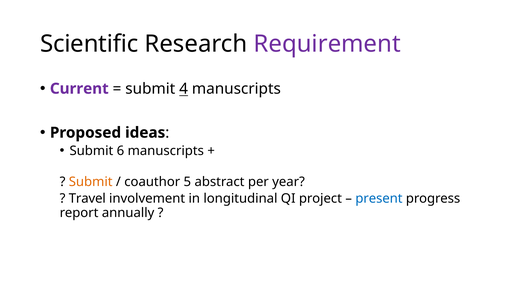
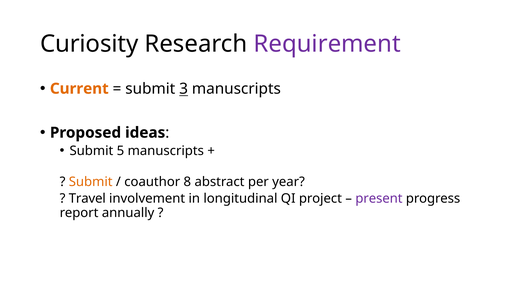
Scientific: Scientific -> Curiosity (89, 44)
Current colour: purple -> orange (79, 89)
4: 4 -> 3 (184, 89)
6: 6 -> 5 (120, 151)
5: 5 -> 8 (187, 182)
present colour: blue -> purple (379, 199)
